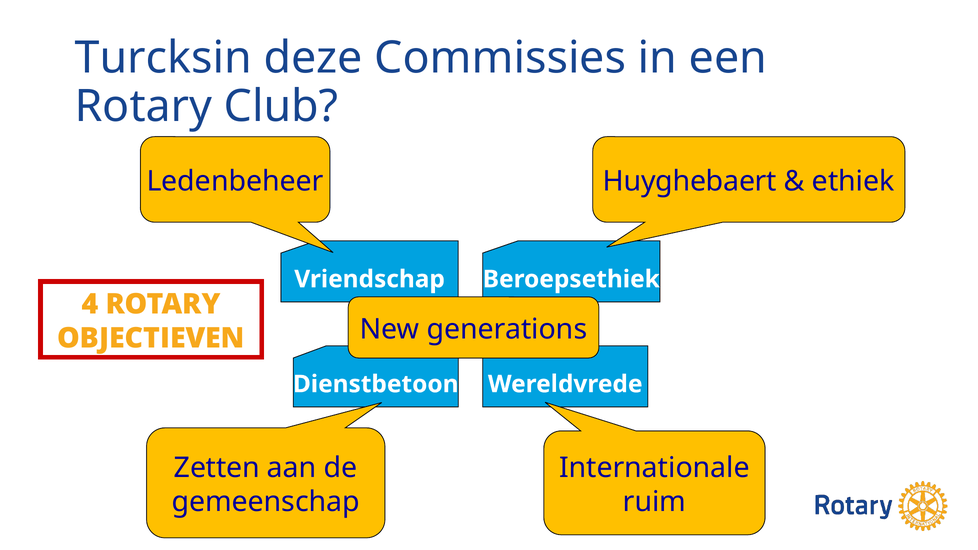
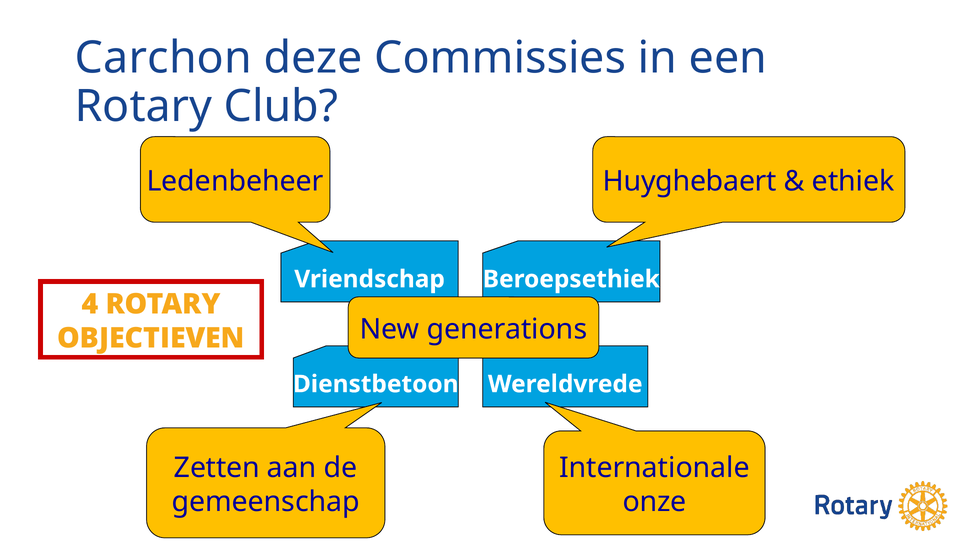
Turcksin: Turcksin -> Carchon (163, 58)
ruim: ruim -> onze (655, 502)
